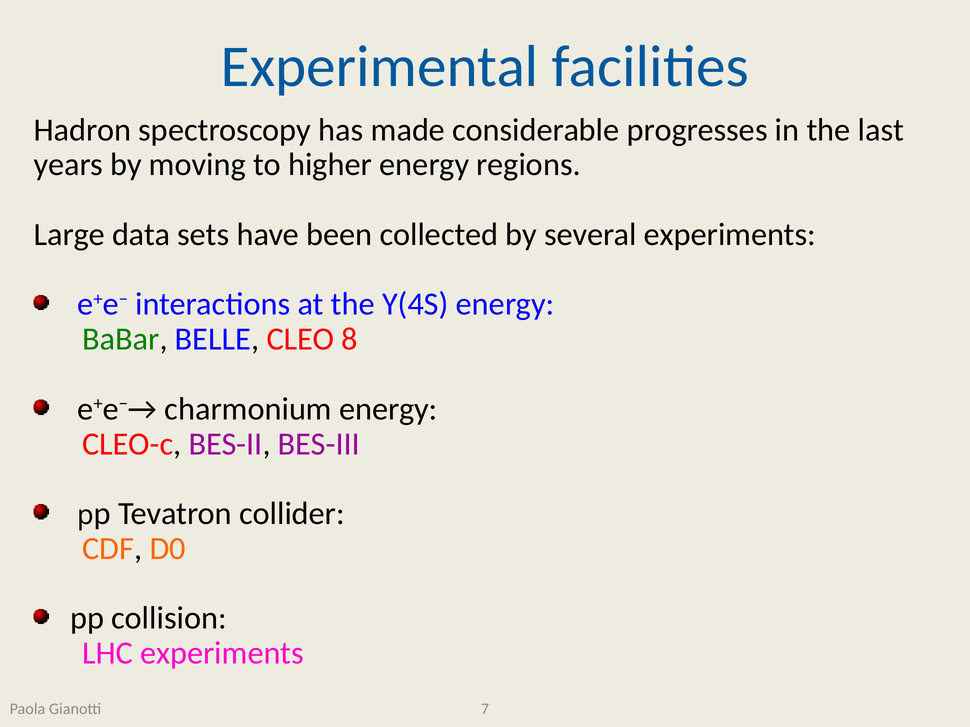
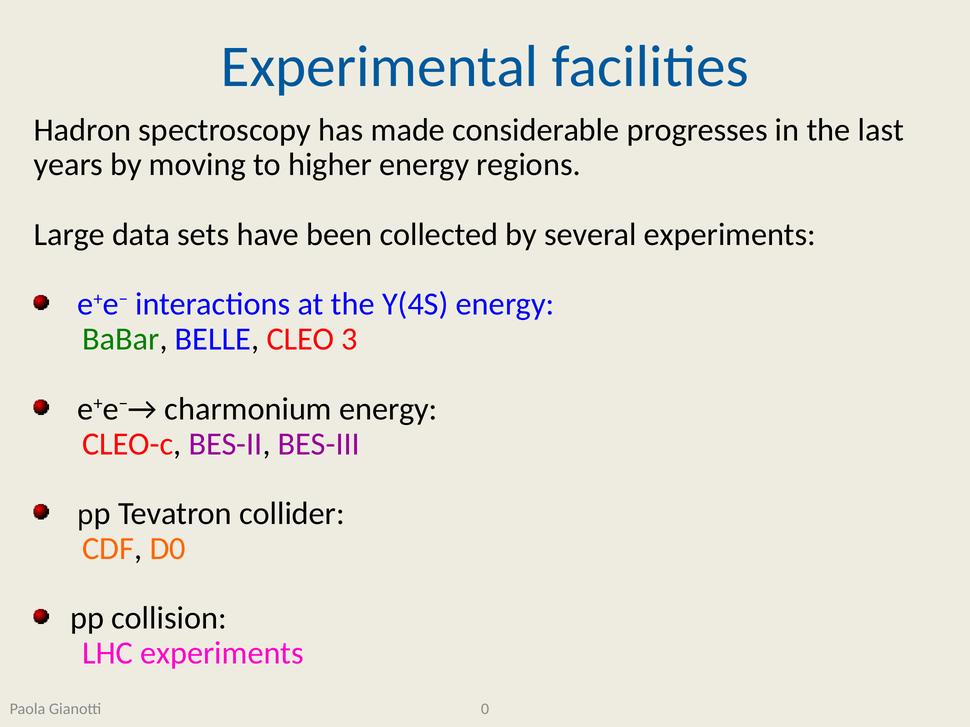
8: 8 -> 3 (349, 339)
7: 7 -> 0 (485, 709)
